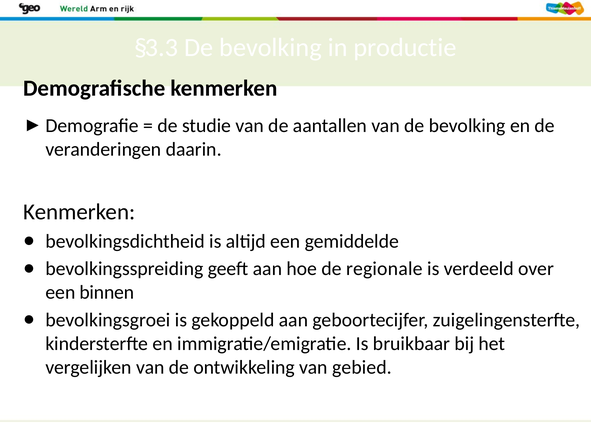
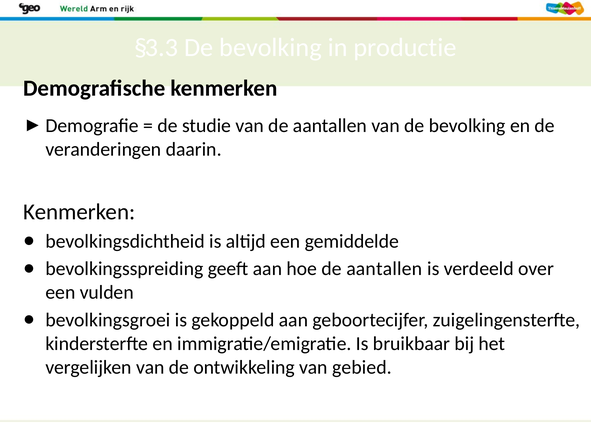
hoe de regionale: regionale -> aantallen (384, 269)
binnen: binnen -> vulden (107, 293)
